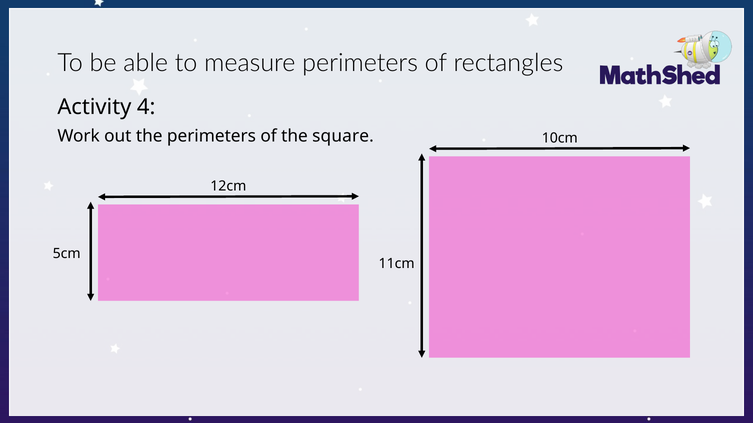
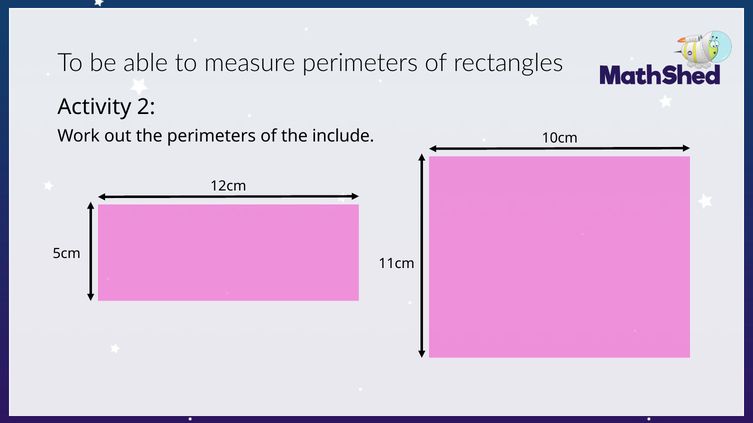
4: 4 -> 2 (146, 107)
square: square -> include (343, 136)
